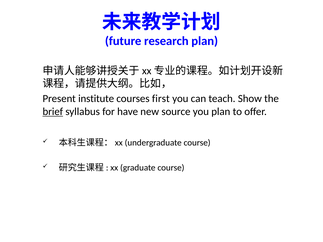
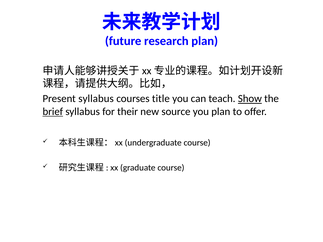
Present institute: institute -> syllabus (96, 99)
first: first -> title (161, 99)
Show underline: none -> present (250, 99)
have: have -> their (128, 112)
